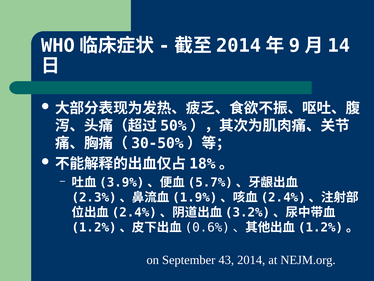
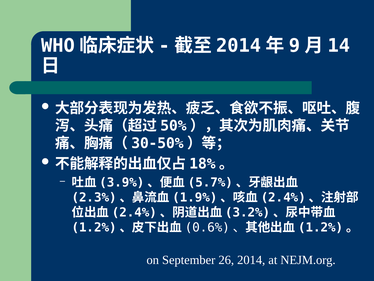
43: 43 -> 26 (226, 260)
